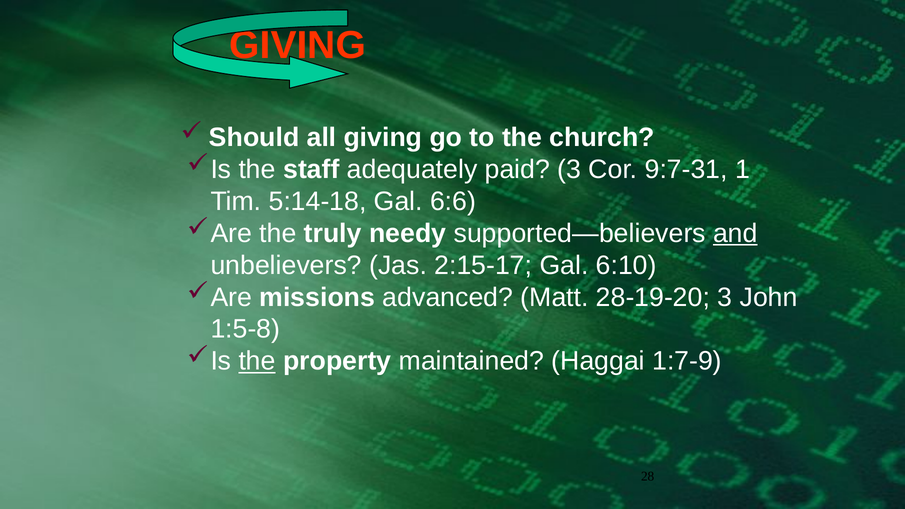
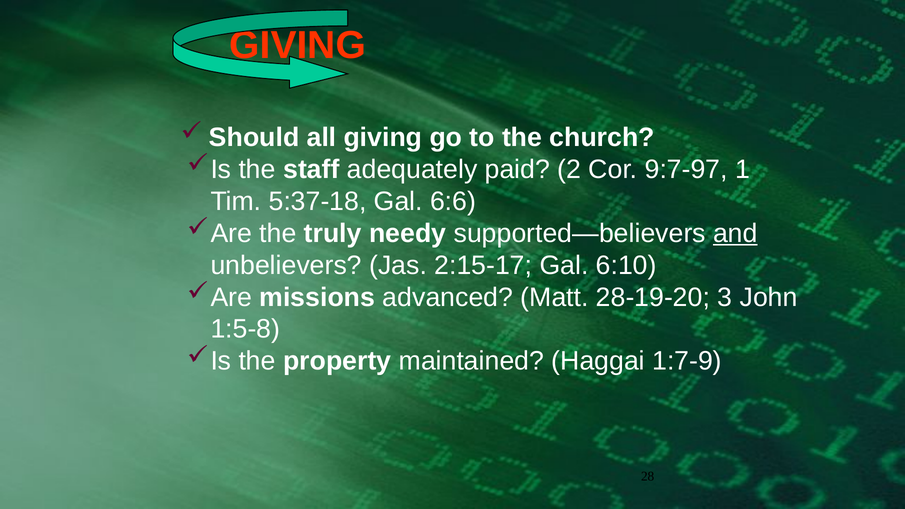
paid 3: 3 -> 2 (569, 169)
9:7-31: 9:7-31 -> 9:7-97 (686, 169)
5:14-18: 5:14-18 -> 5:37-18 (318, 201)
the underline: present -> none (257, 361)
